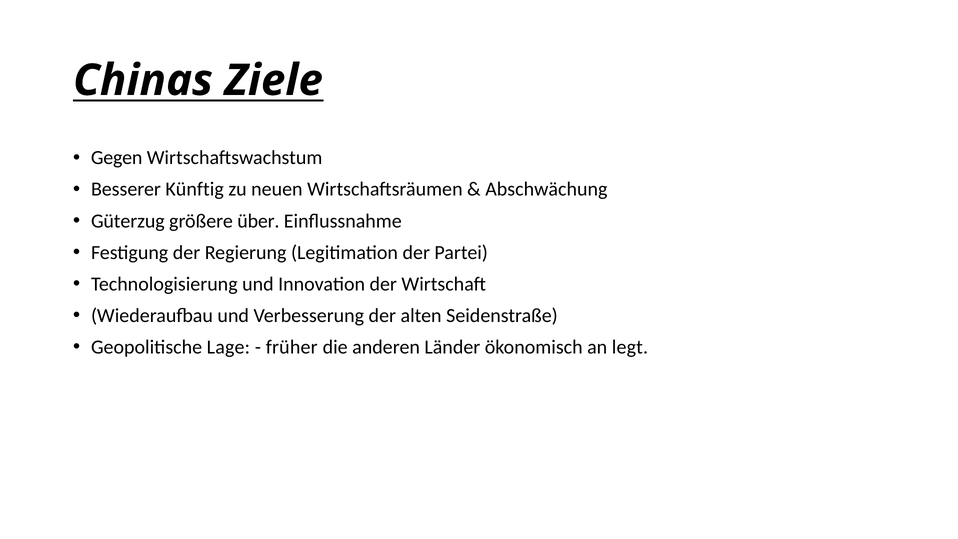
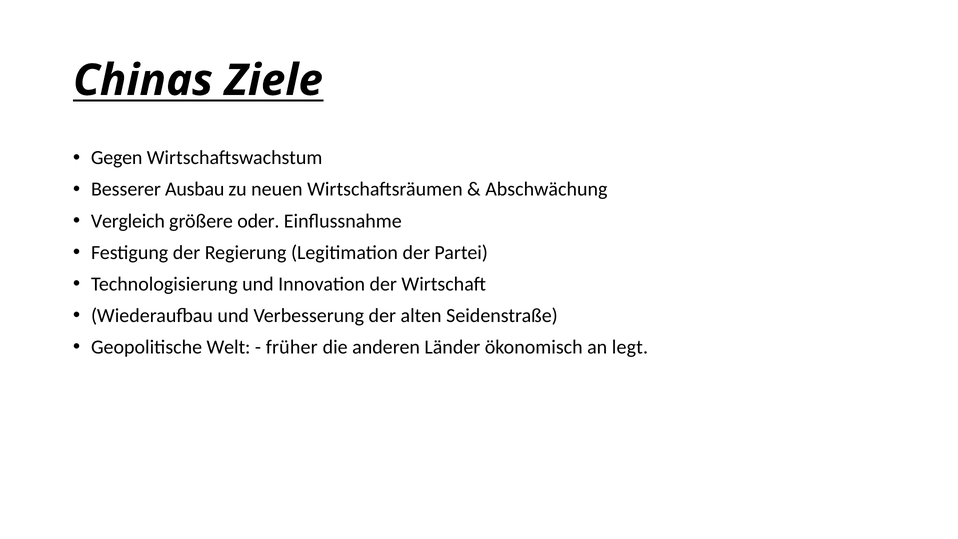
Künftig: Künftig -> Ausbau (195, 189)
Güterzug: Güterzug -> Vergleich (128, 221)
über: über -> oder (258, 221)
Lage: Lage -> Welt (229, 347)
